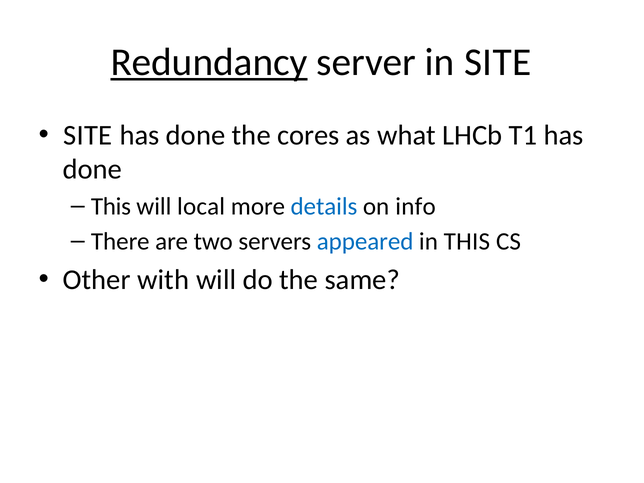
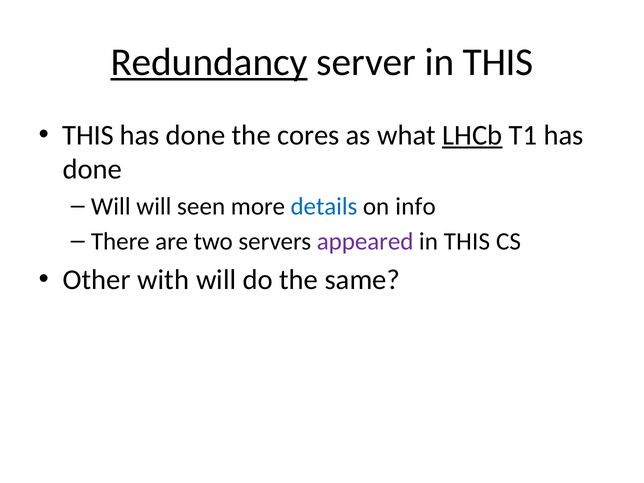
server in SITE: SITE -> THIS (498, 62)
SITE: SITE -> THIS (88, 135)
LHCb underline: none -> present (472, 135)
This: This -> Will (111, 206)
local: local -> seen (201, 206)
appeared colour: blue -> purple (365, 242)
